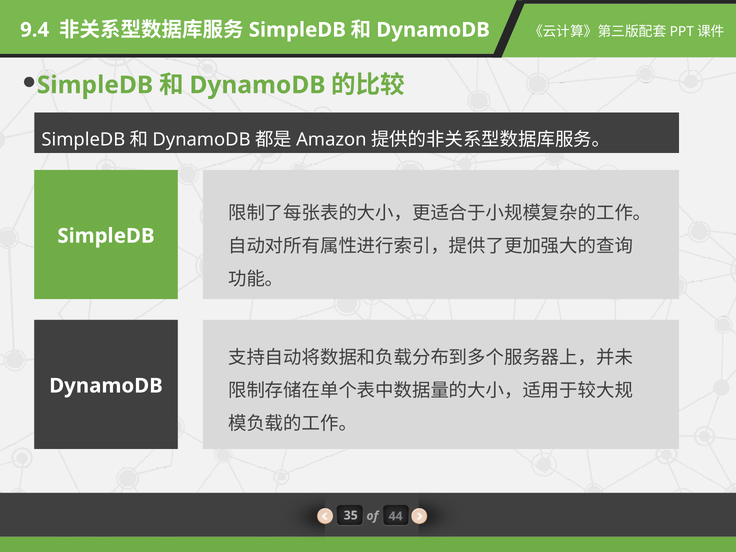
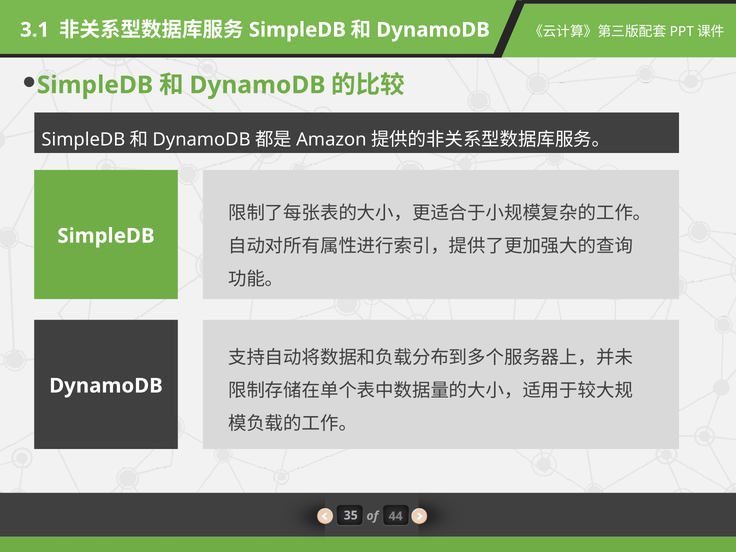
9.4: 9.4 -> 3.1 (35, 30)
